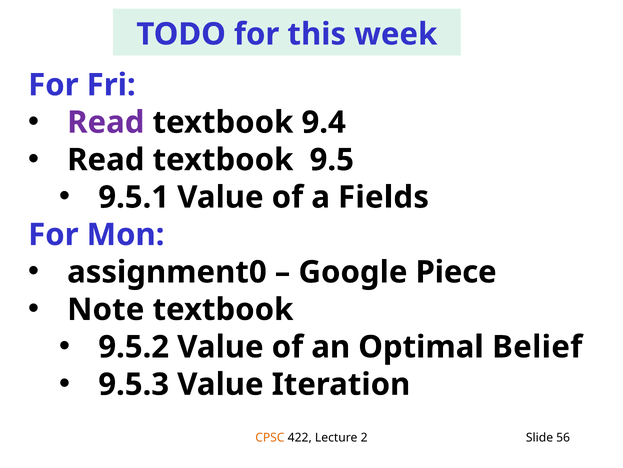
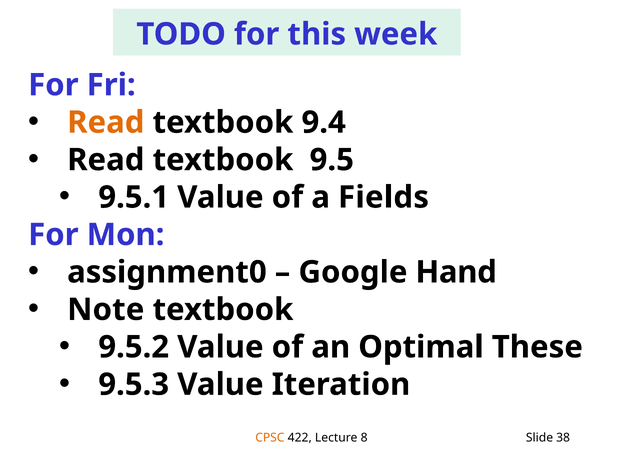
Read colour: purple -> orange (106, 122)
Piece: Piece -> Hand (456, 272)
Belief: Belief -> These (537, 347)
2: 2 -> 8 (364, 437)
56: 56 -> 38 (563, 437)
